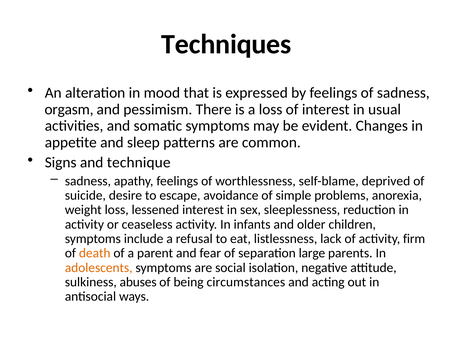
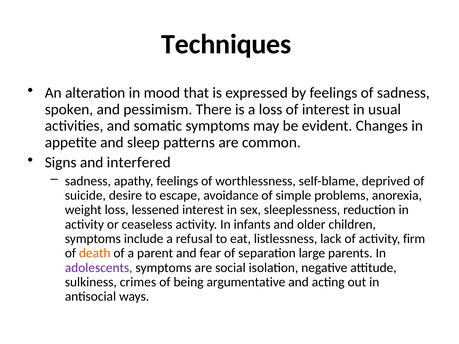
orgasm: orgasm -> spoken (69, 109)
technique: technique -> interfered (139, 163)
adolescents colour: orange -> purple (99, 268)
abuses: abuses -> crimes (138, 282)
circumstances: circumstances -> argumentative (246, 282)
